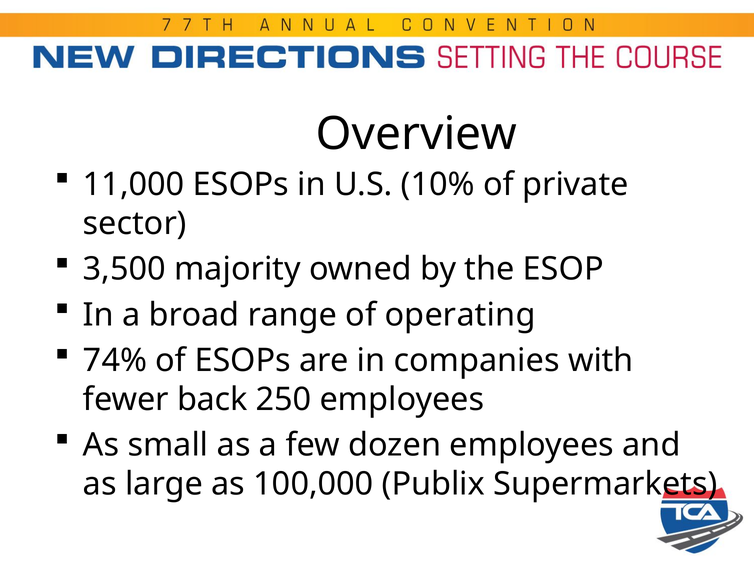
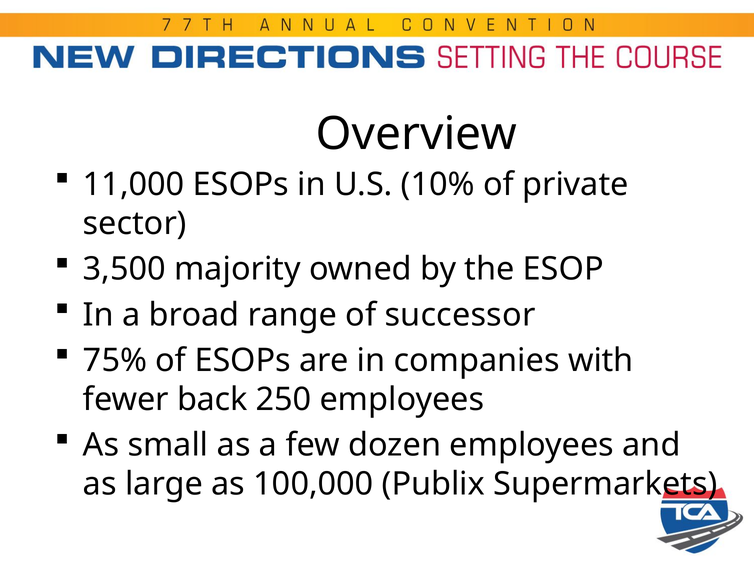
operating: operating -> successor (460, 315)
74%: 74% -> 75% (115, 360)
